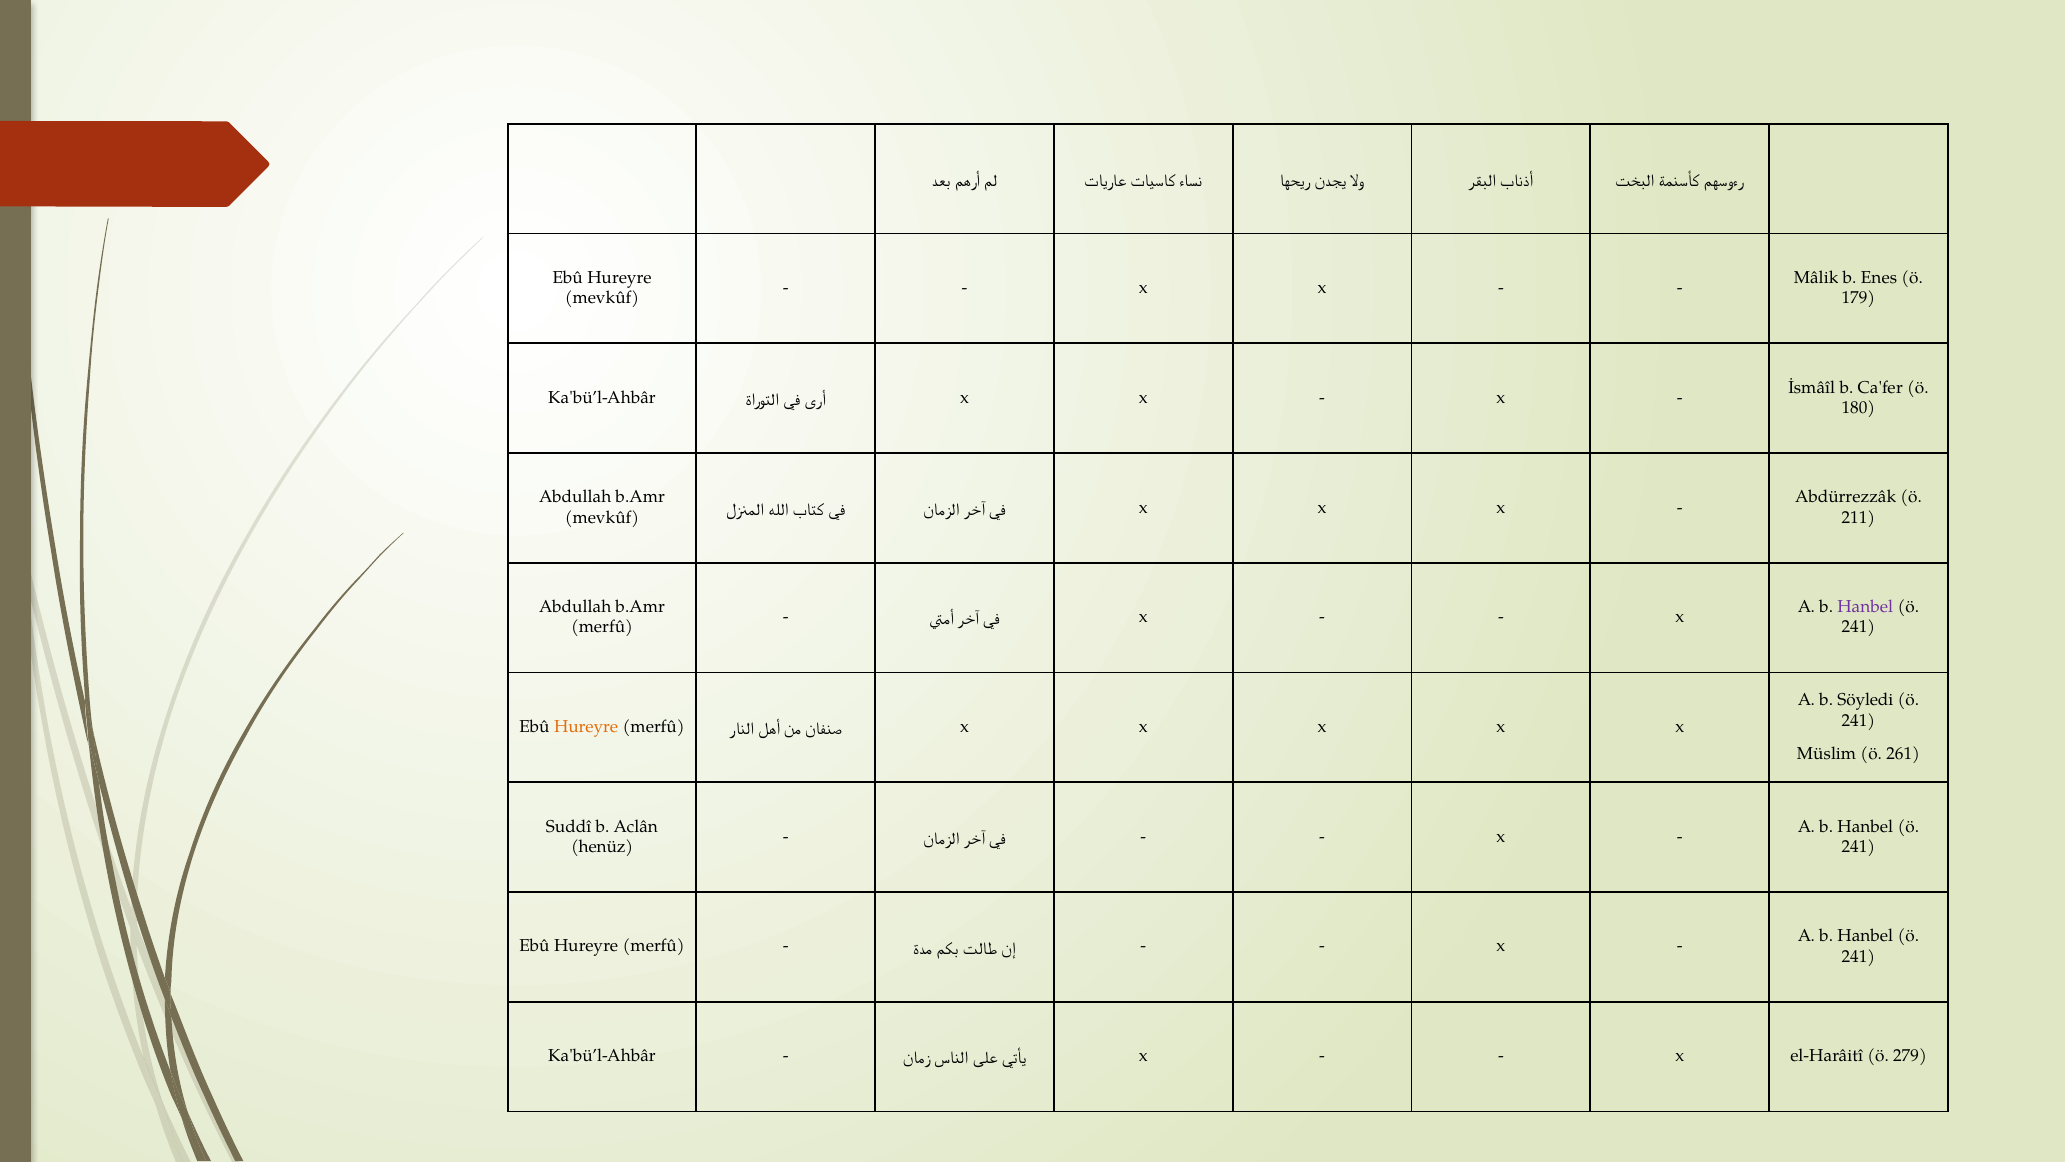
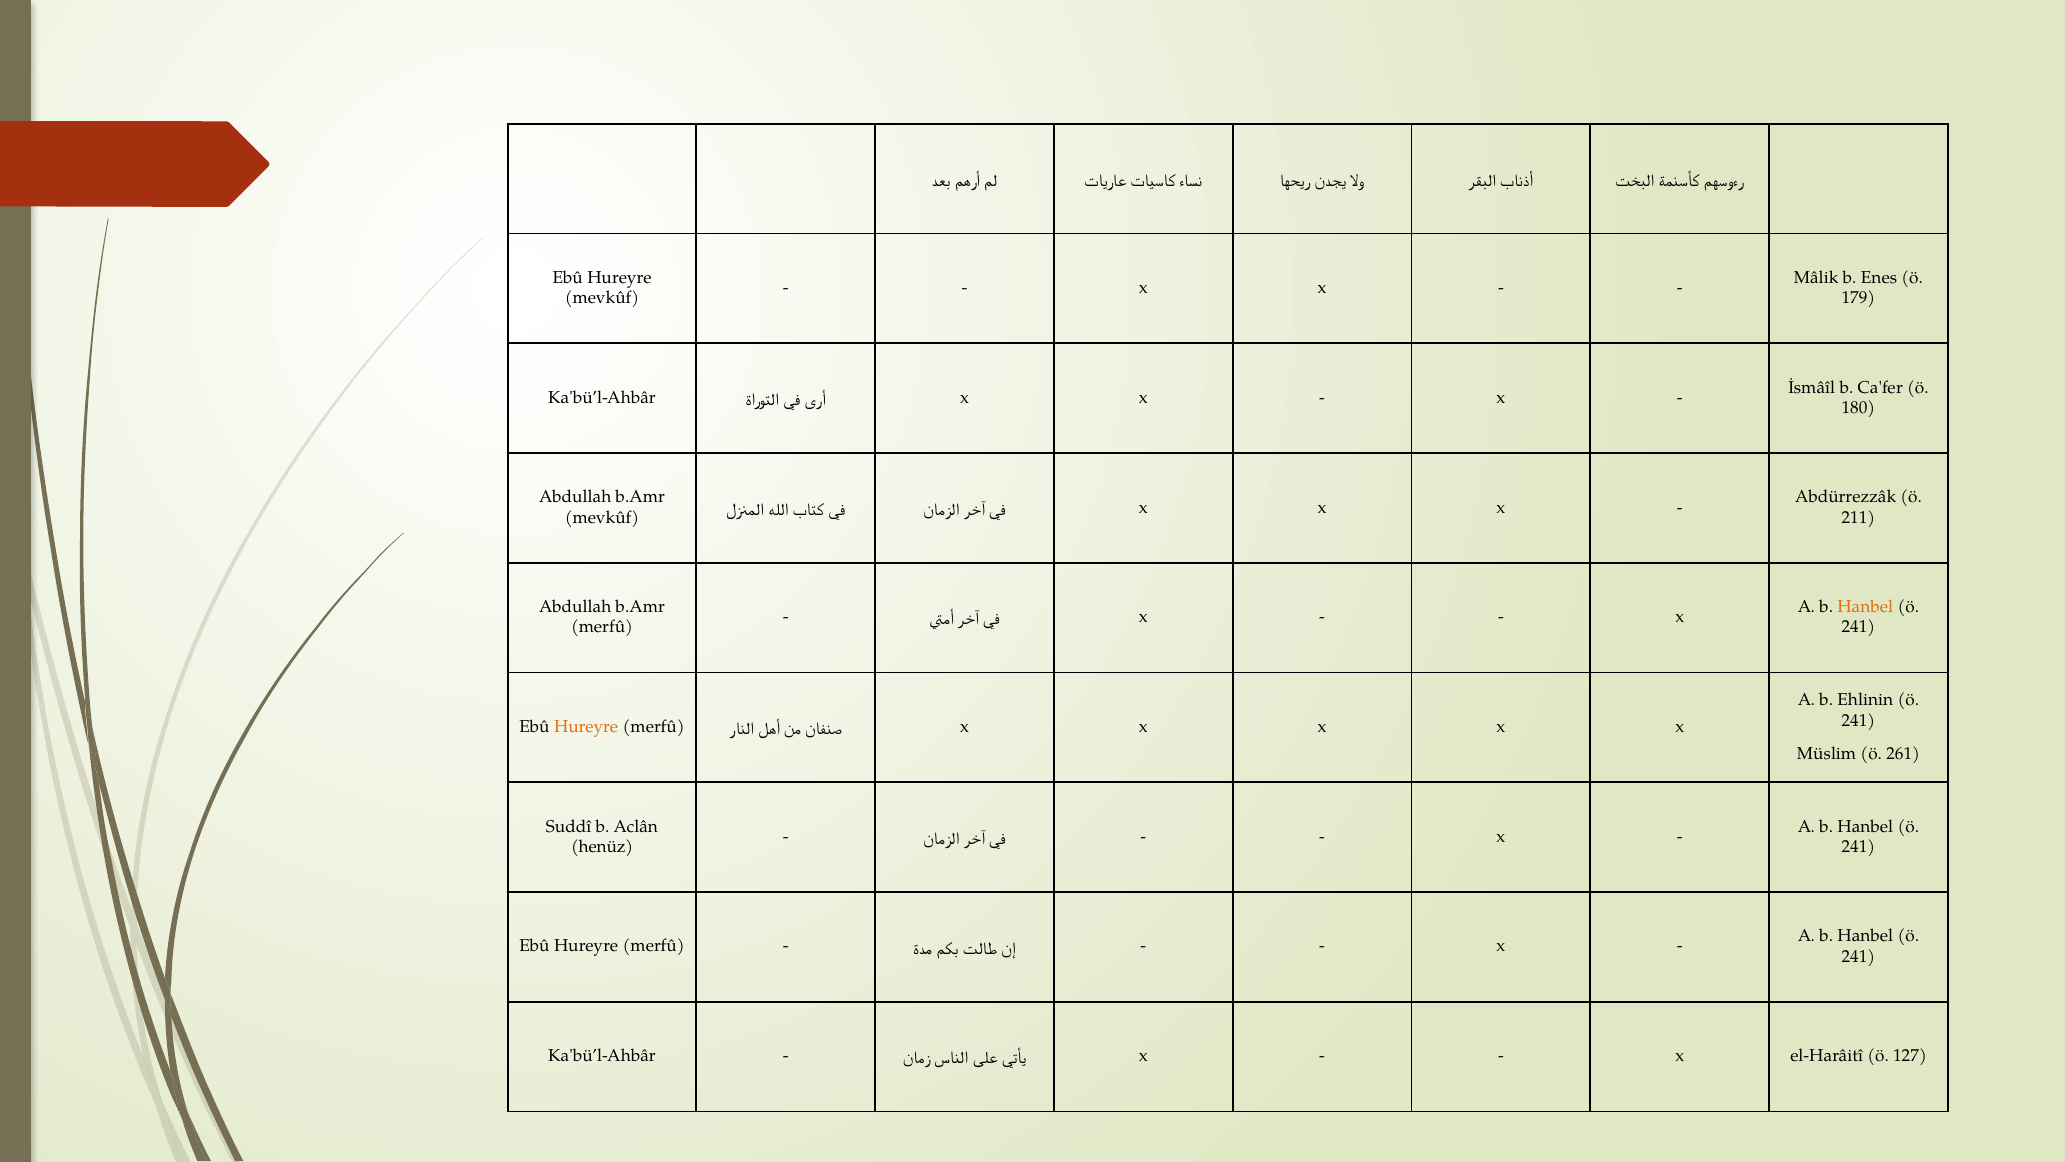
Hanbel colour: purple -> orange (1865, 607)
Söyledi: Söyledi -> Ehlinin (1865, 700)
279: 279 -> 127 (1910, 1056)
